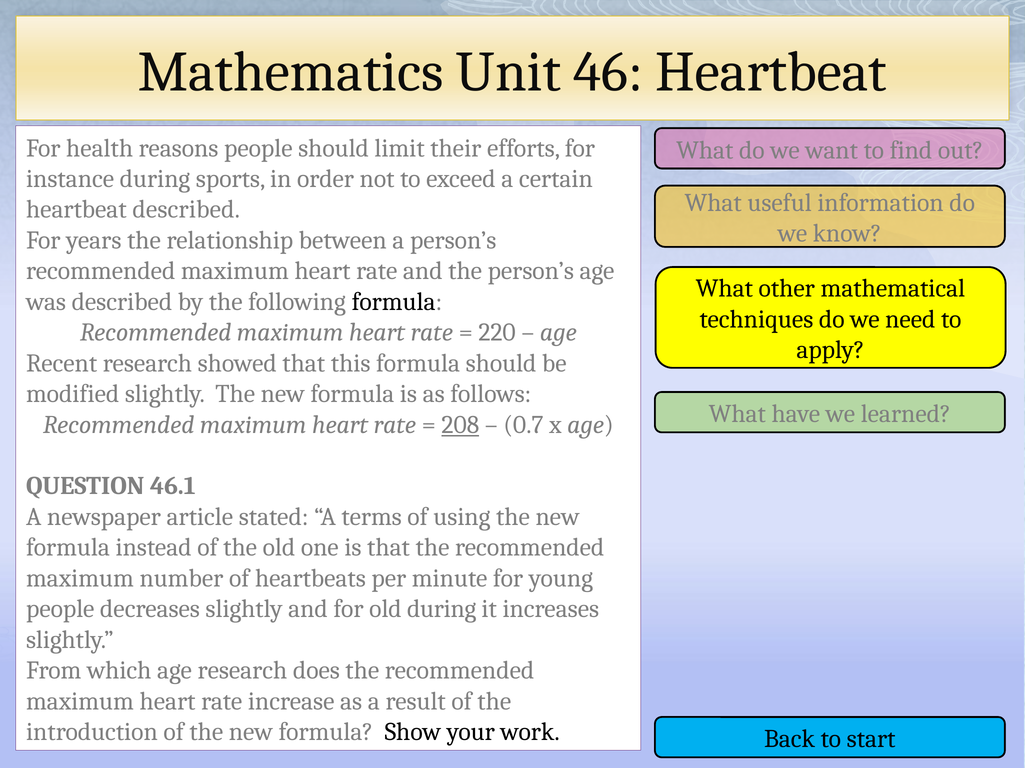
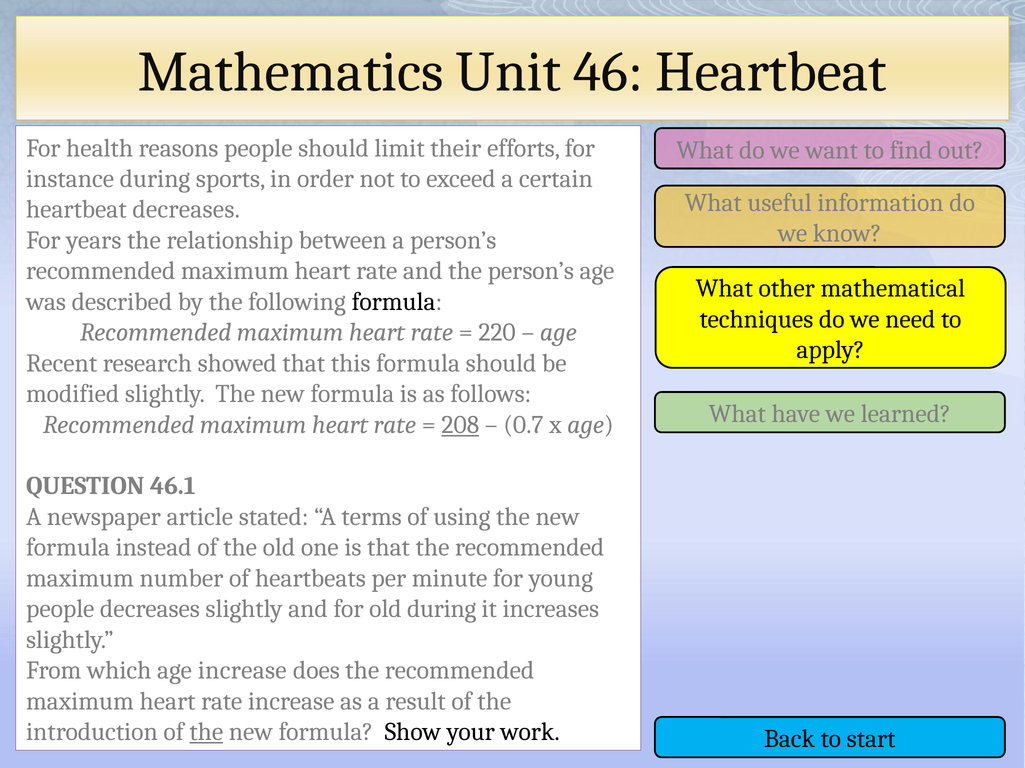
heartbeat described: described -> decreases (186, 210)
age research: research -> increase (242, 671)
the underline: none -> present (206, 732)
